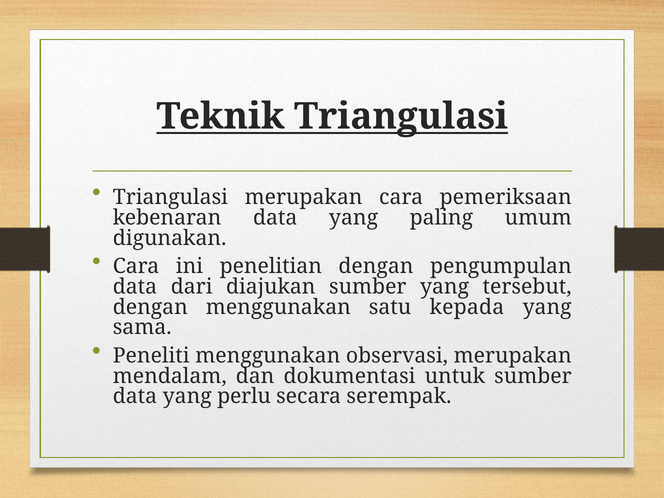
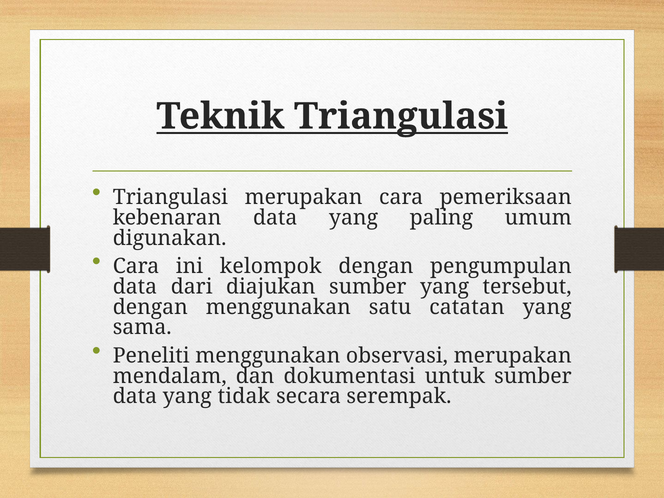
penelitian: penelitian -> kelompok (271, 266)
kepada: kepada -> catatan (467, 307)
perlu: perlu -> tidak (244, 396)
